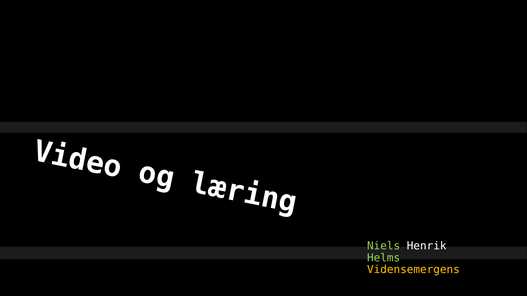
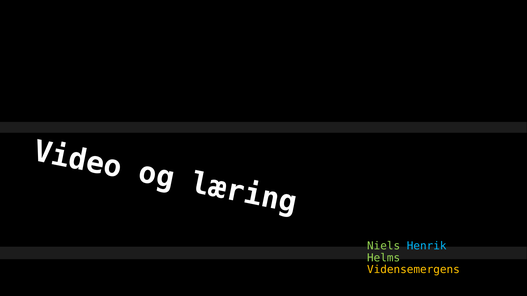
Henrik colour: white -> light blue (427, 246)
